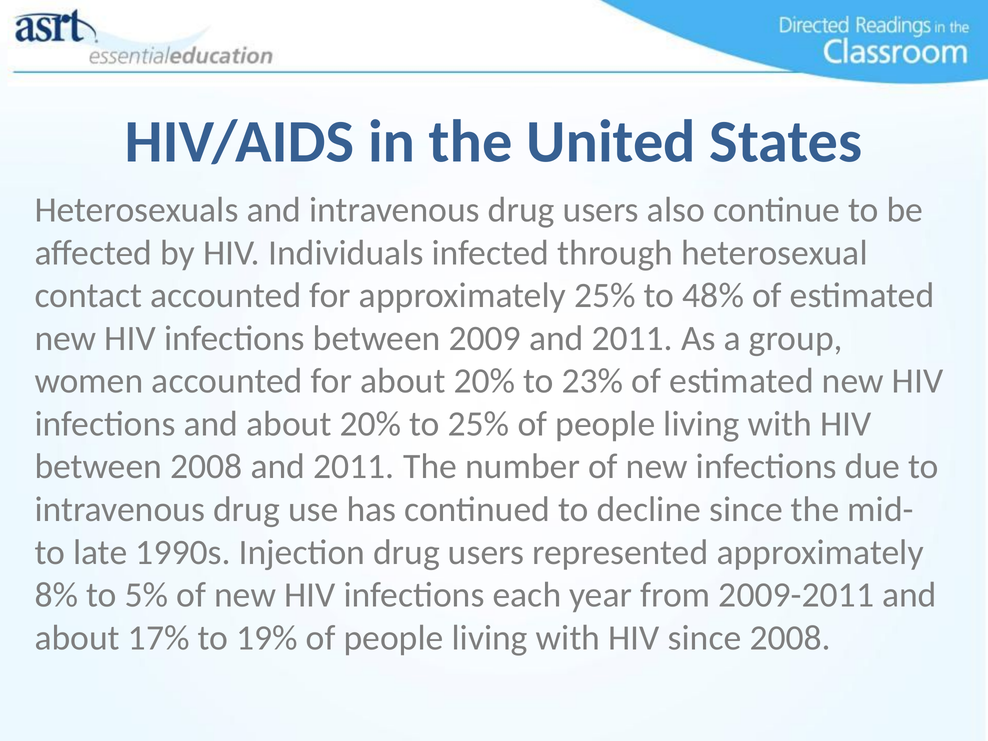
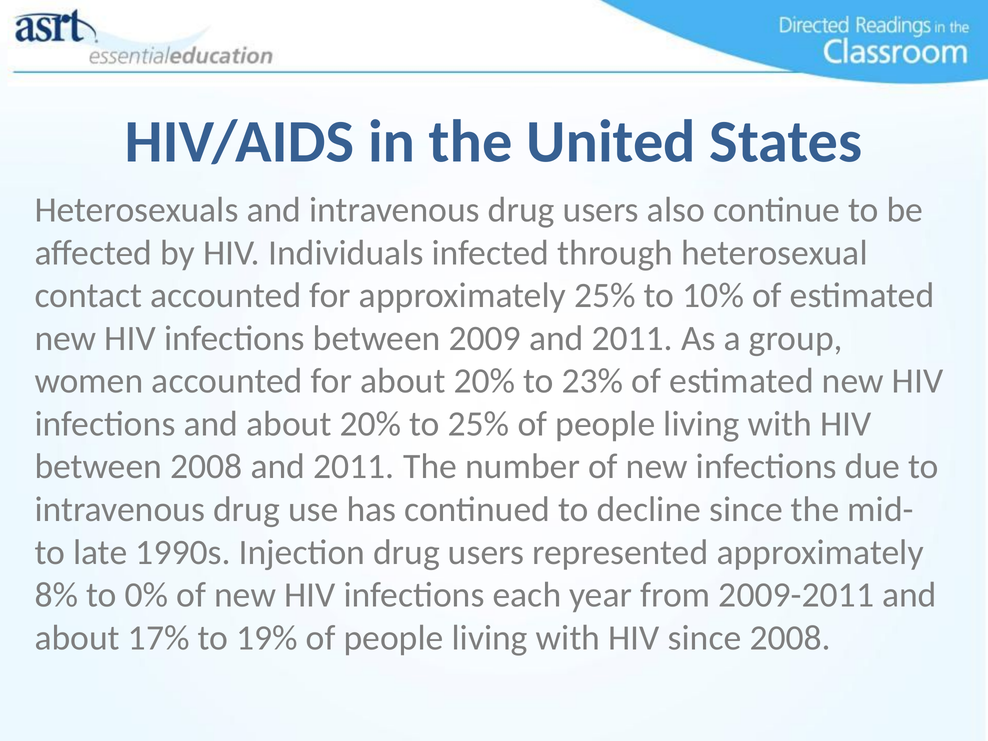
48%: 48% -> 10% (713, 296)
5%: 5% -> 0% (147, 595)
